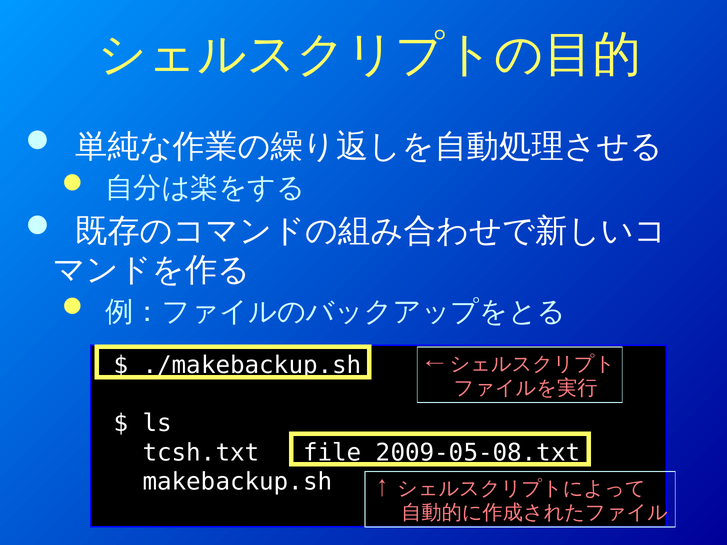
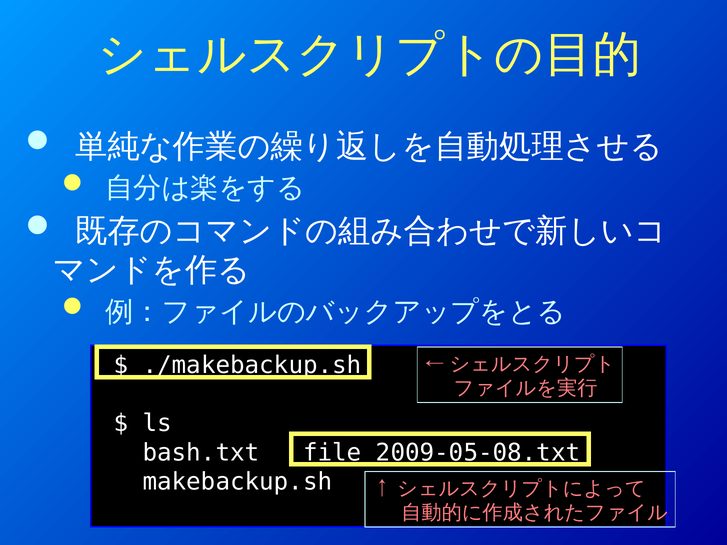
tcsh.txt: tcsh.txt -> bash.txt (201, 453)
